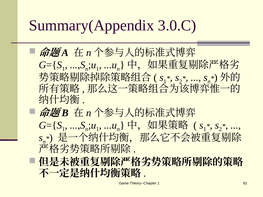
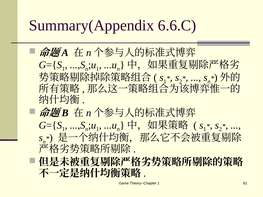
3.0.C: 3.0.C -> 6.6.C (177, 26)
